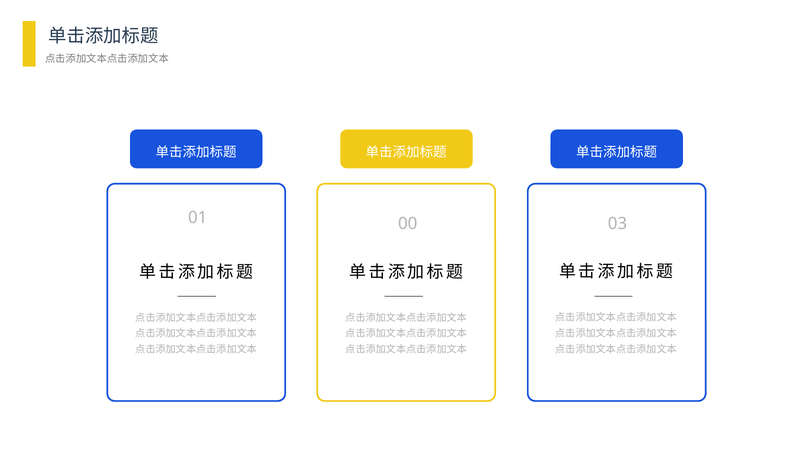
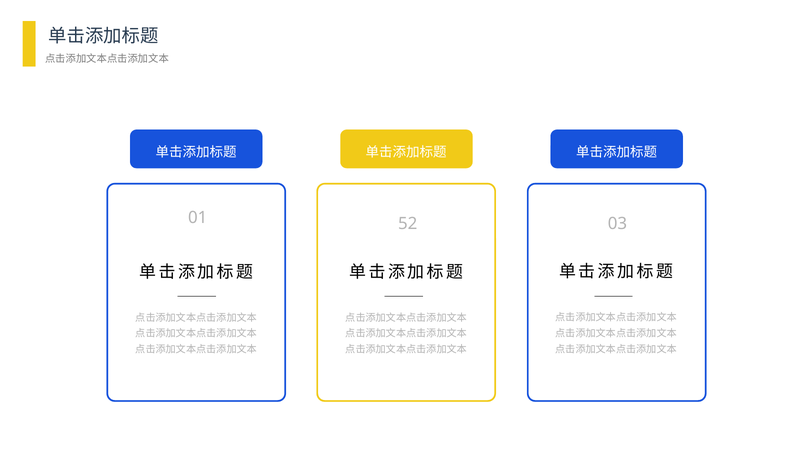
00: 00 -> 52 (408, 224)
